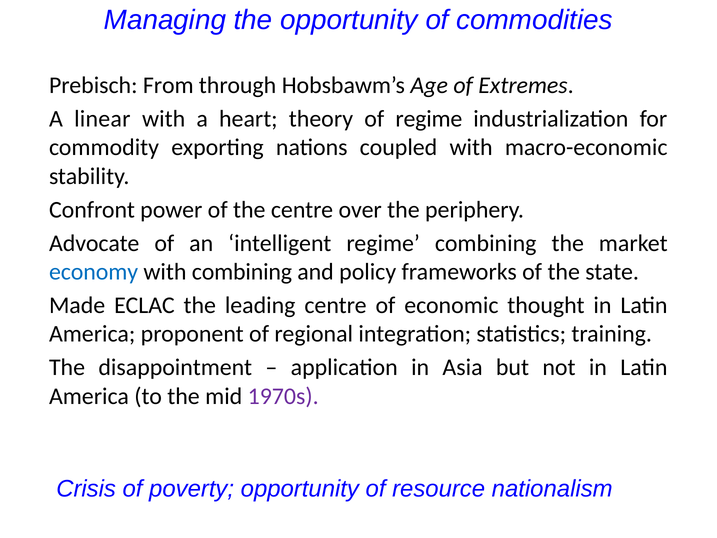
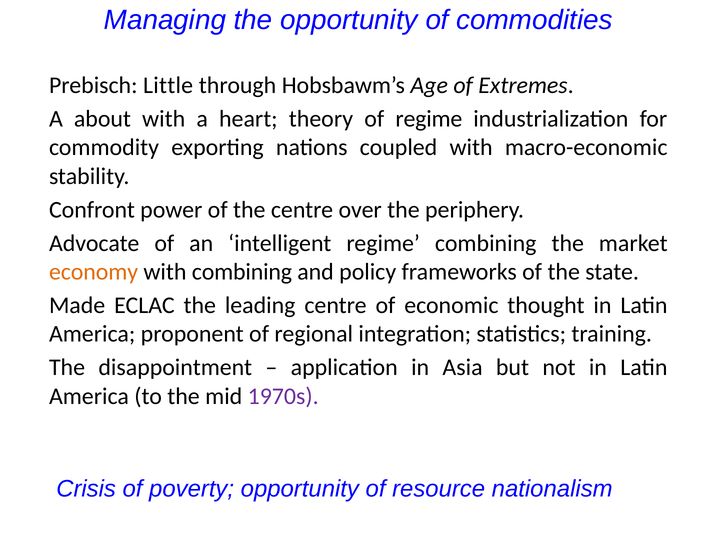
From: From -> Little (168, 85)
linear: linear -> about (102, 119)
economy colour: blue -> orange (94, 272)
